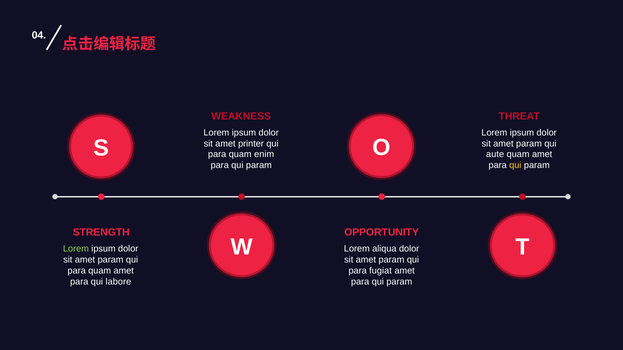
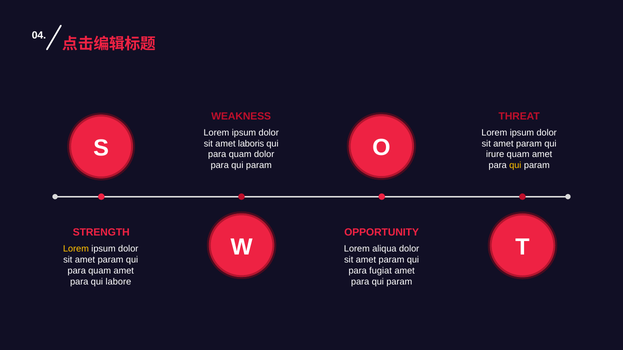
printer: printer -> laboris (251, 144)
quam enim: enim -> dolor (264, 155)
aute: aute -> irure (495, 155)
Lorem colour: light green -> yellow (76, 249)
